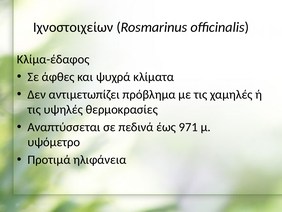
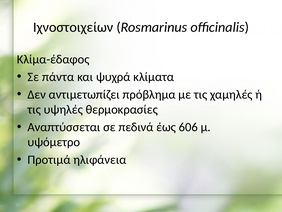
άφθες: άφθες -> πάντα (58, 77)
971: 971 -> 606 (188, 127)
